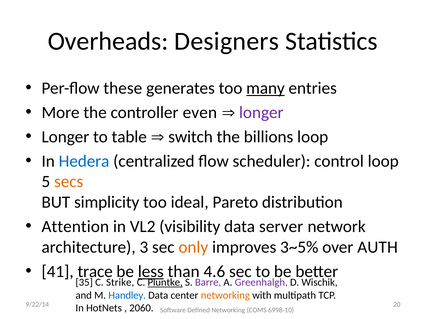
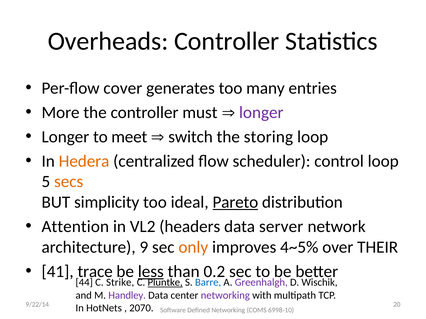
Overheads Designers: Designers -> Controller (227, 41)
these: these -> cover (123, 88)
many underline: present -> none (265, 88)
even: even -> must (200, 113)
table: table -> meet (129, 137)
billions: billions -> storing (268, 137)
Hedera colour: blue -> orange (84, 161)
Pareto underline: none -> present (235, 203)
visibility: visibility -> headers (190, 227)
3: 3 -> 9 (144, 248)
3~5%: 3~5% -> 4~5% (299, 248)
AUTH: AUTH -> THEIR (378, 248)
4.6: 4.6 -> 0.2 (214, 272)
35: 35 -> 44 (84, 283)
Barre colour: purple -> blue (208, 283)
Handley colour: blue -> purple (127, 296)
networking colour: orange -> purple (225, 296)
2060: 2060 -> 2070 (141, 308)
